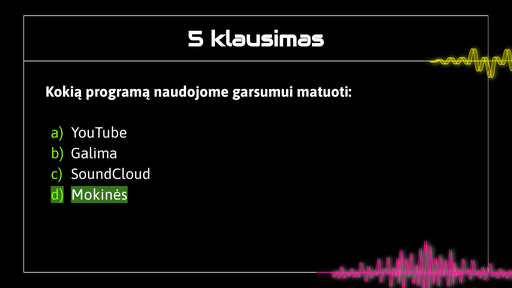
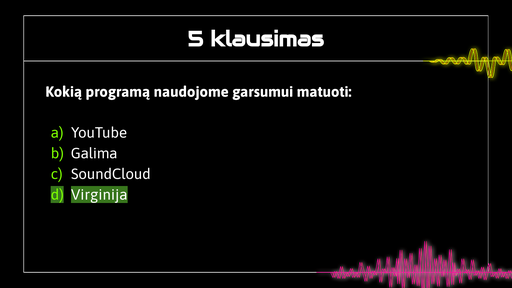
Mokinės: Mokinės -> Virginija (99, 195)
